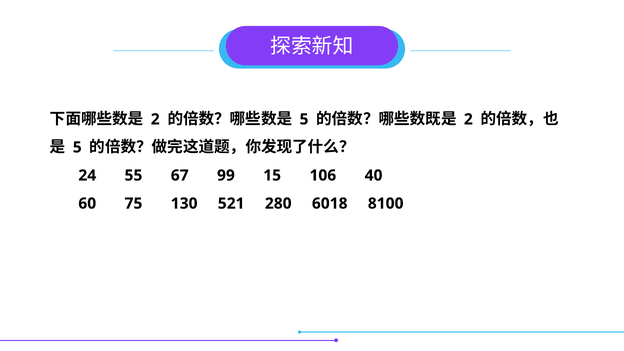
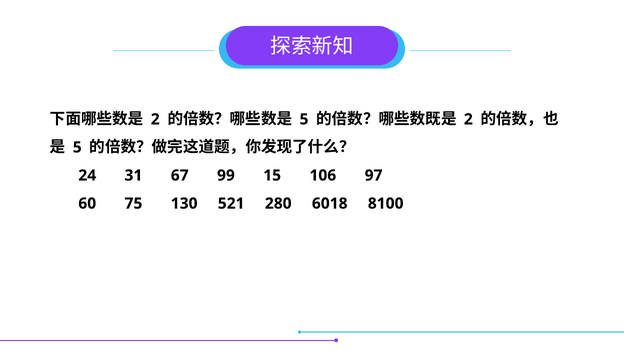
55: 55 -> 31 (133, 175)
40: 40 -> 97 (374, 175)
